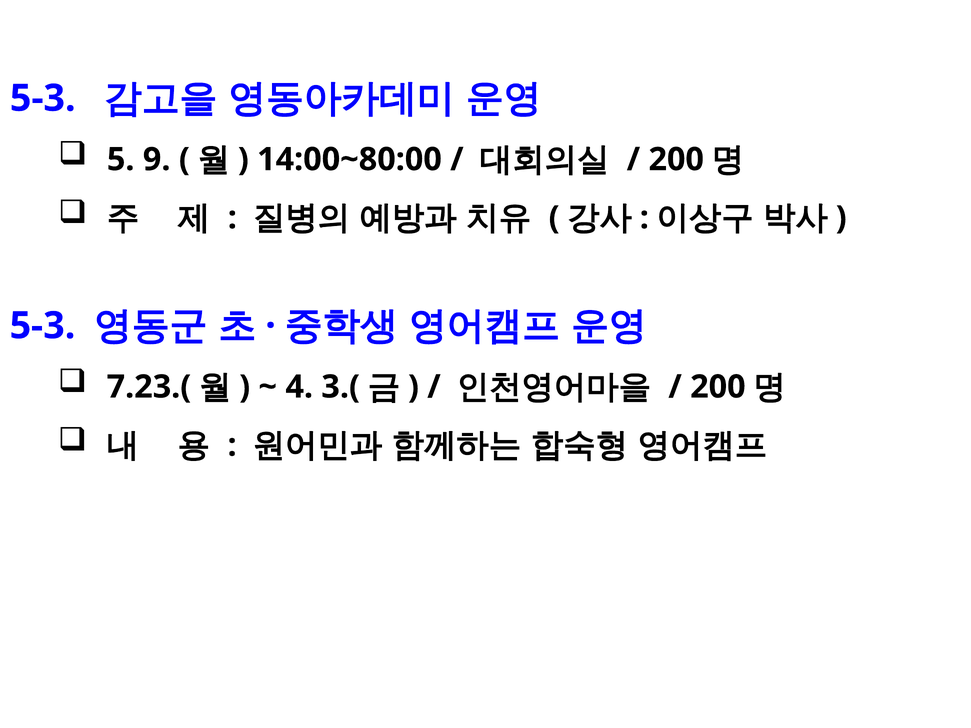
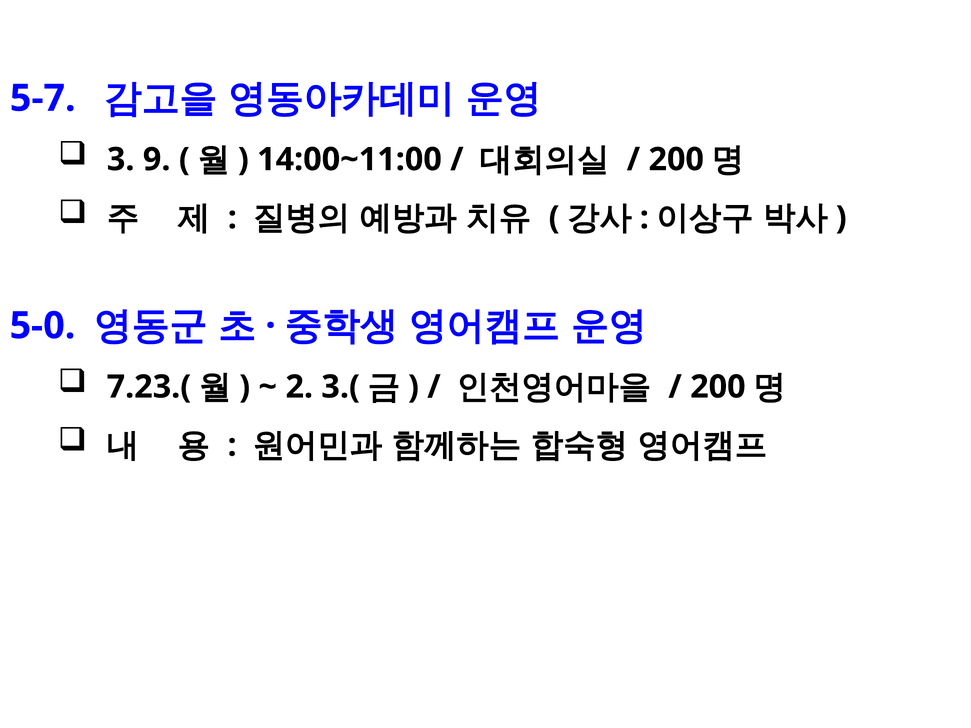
5-3: 5-3 -> 5-7 (43, 98)
5: 5 -> 3 (121, 160)
14:00~80:00: 14:00~80:00 -> 14:00~11:00 (349, 160)
5-3: 5-3 -> 5-0 (42, 326)
4: 4 -> 2 (299, 387)
